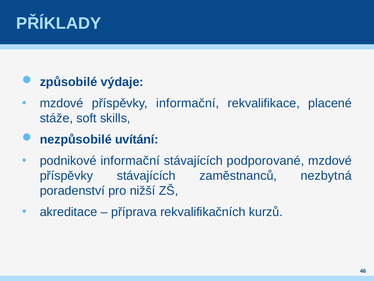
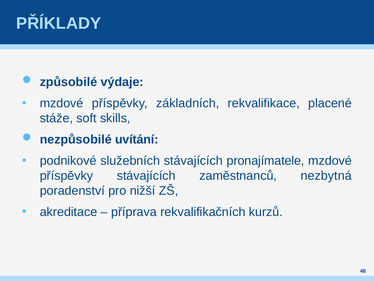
příspěvky informační: informační -> základních (188, 103)
podnikové informační: informační -> služebních (130, 161)
podporované: podporované -> pronajímatele (266, 161)
